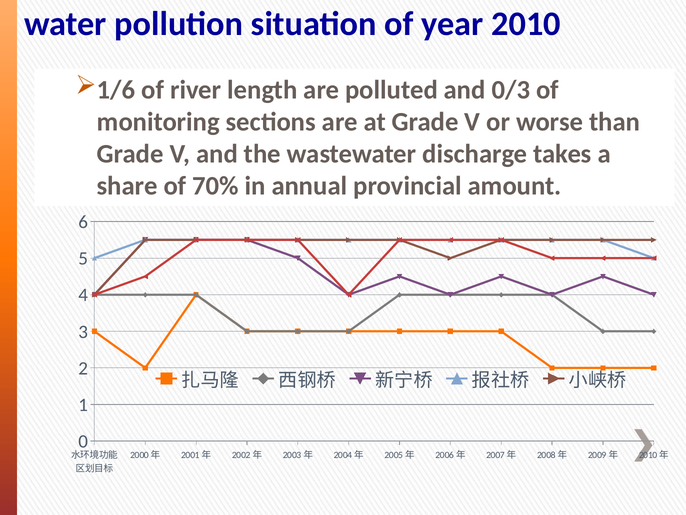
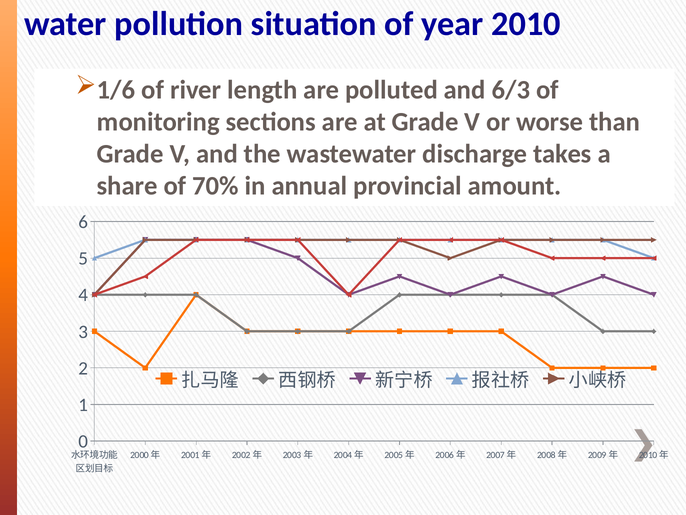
0/3: 0/3 -> 6/3 (511, 90)
